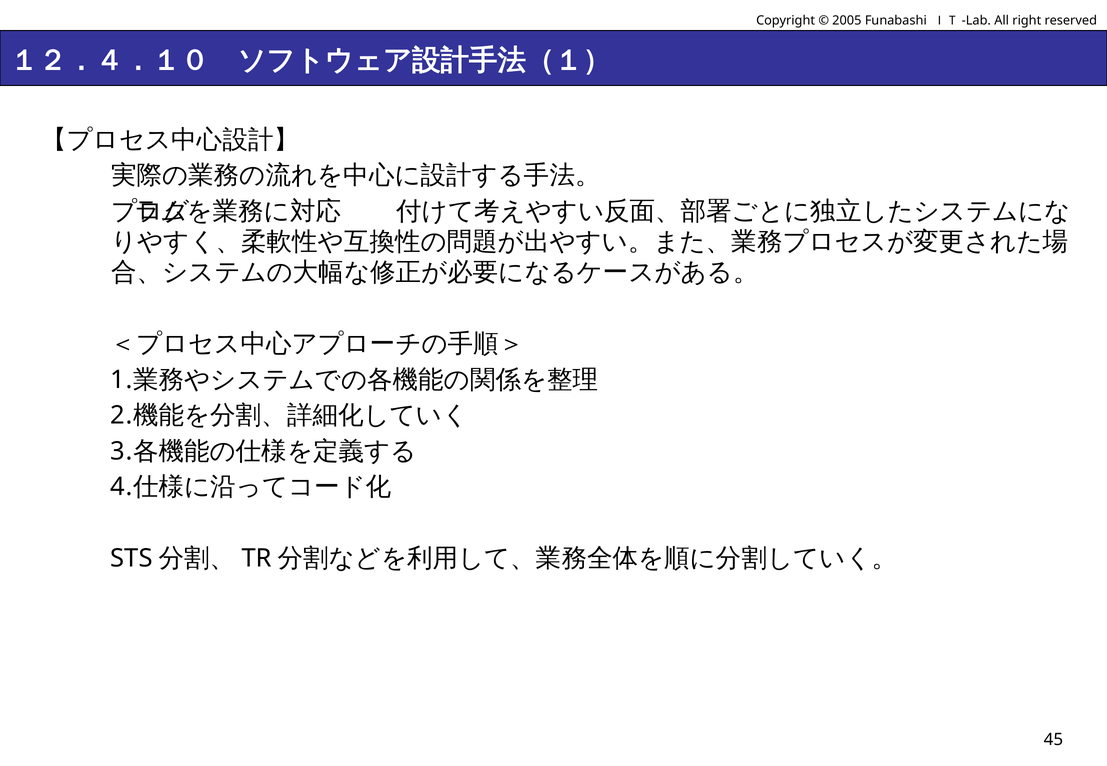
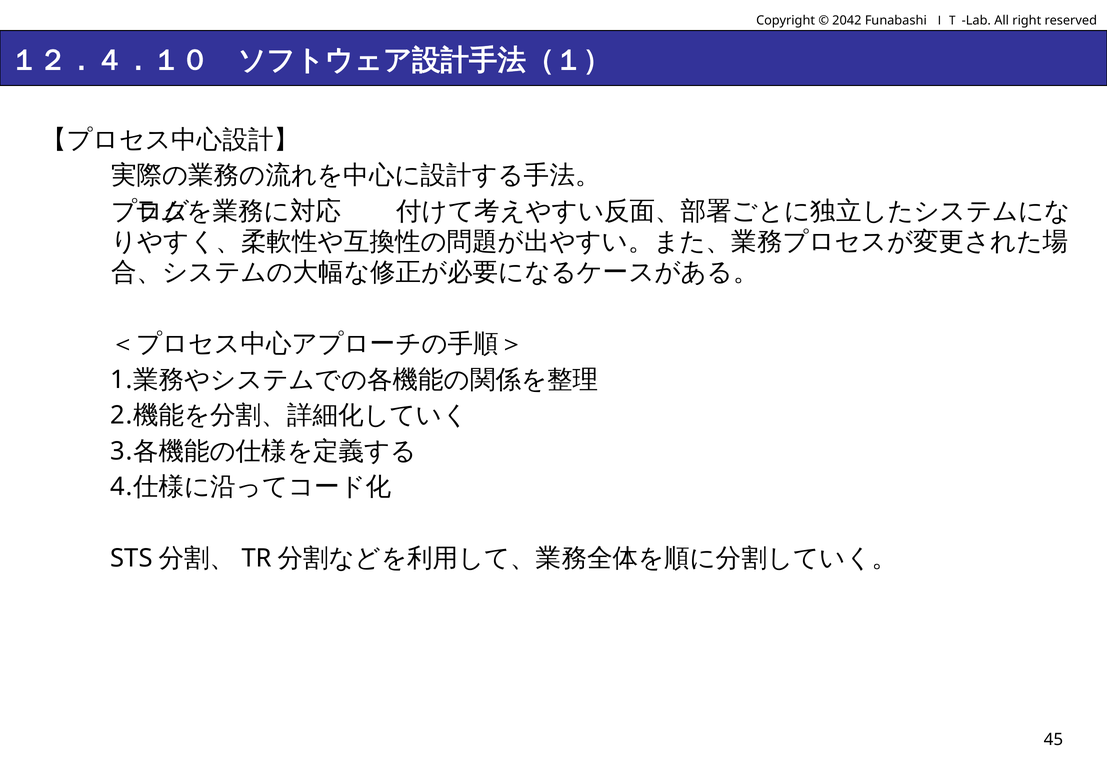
2005: 2005 -> 2042 (847, 21)
